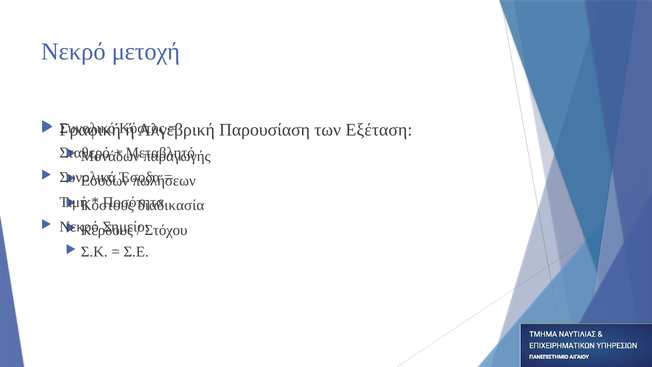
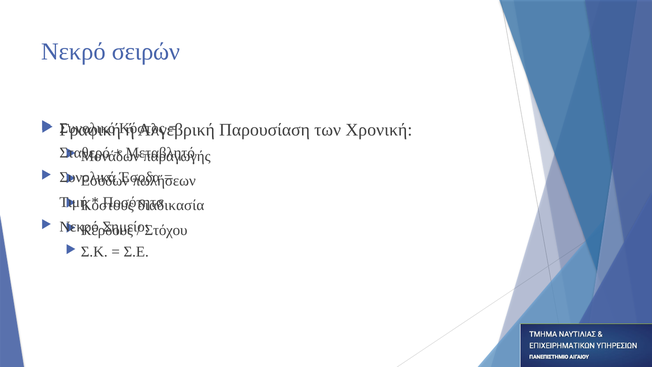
μετοχή: μετοχή -> σειρών (146, 51)
Εξέταση: Εξέταση -> Χρονική (379, 130)
